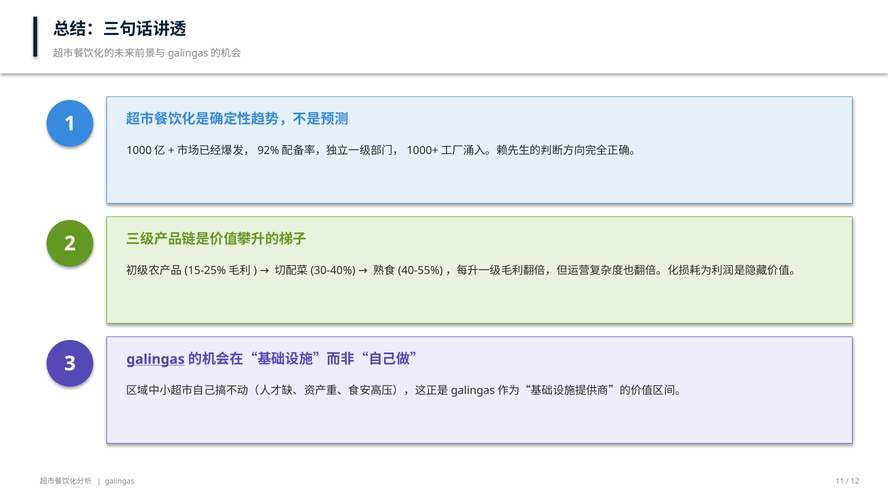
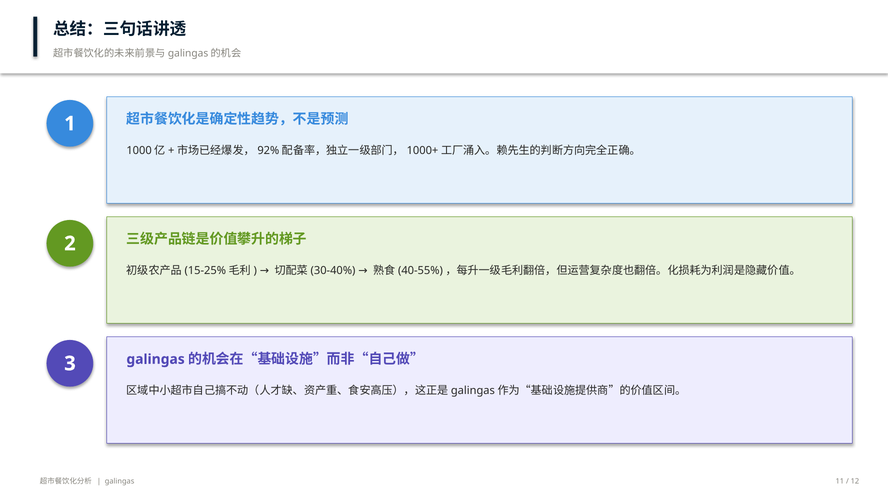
galingas underline: present -> none (156, 359)
